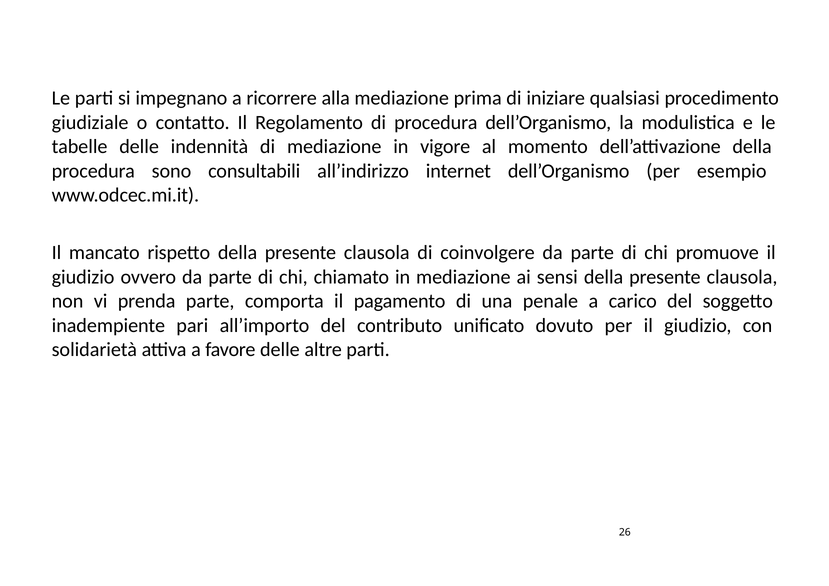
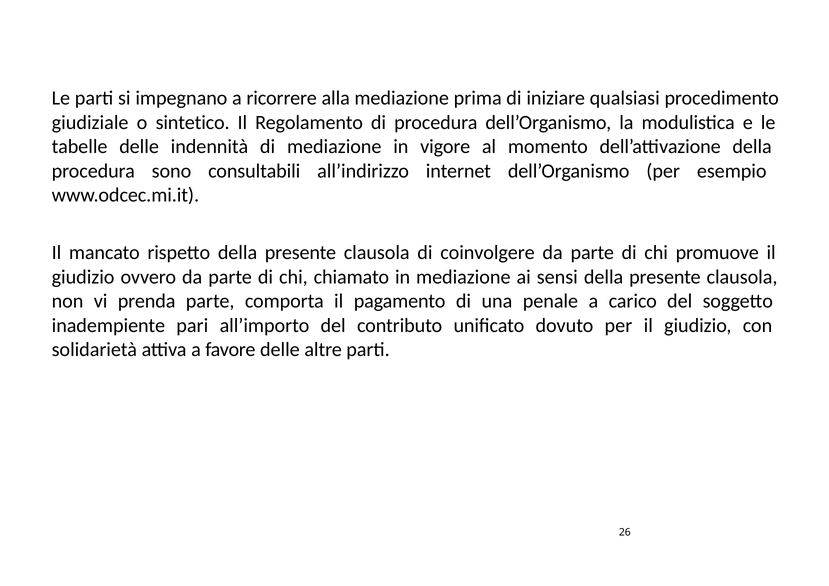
contatto: contatto -> sintetico (193, 122)
